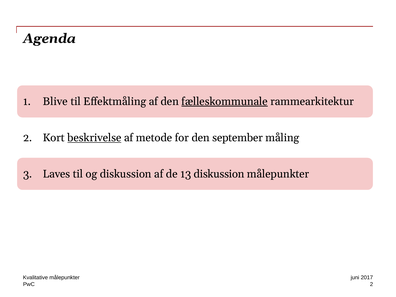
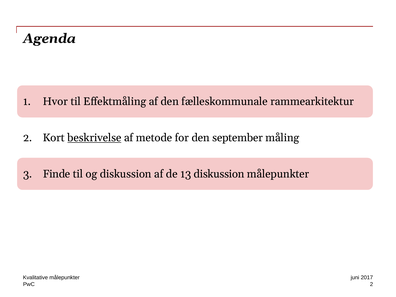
Blive: Blive -> Hvor (55, 101)
fælleskommunale underline: present -> none (225, 101)
Laves: Laves -> Finde (57, 174)
